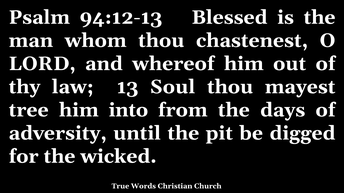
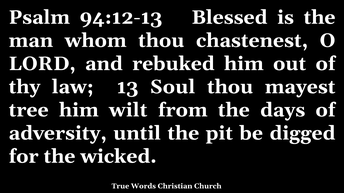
whereof: whereof -> rebuked (173, 64)
into: into -> wilt (128, 110)
